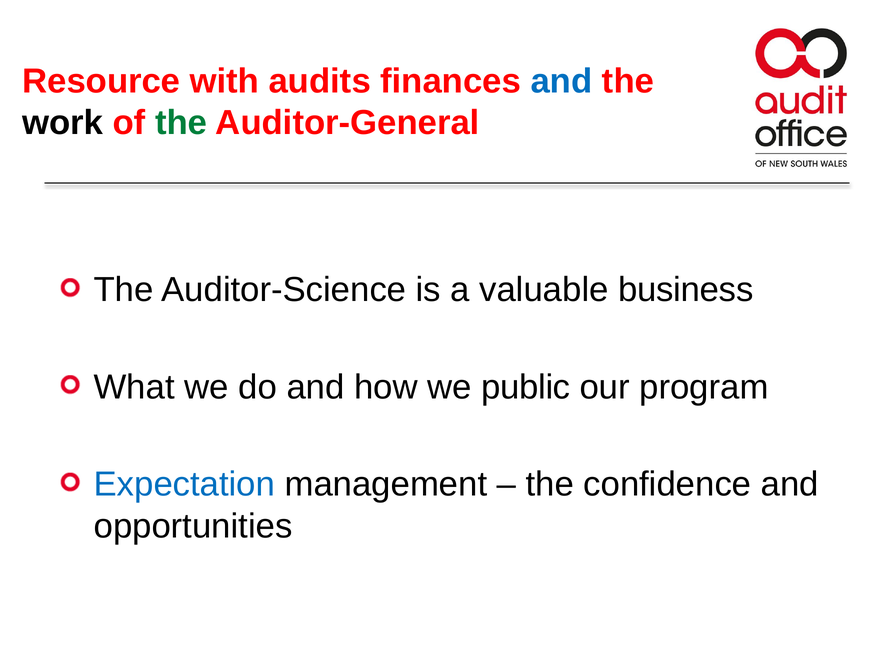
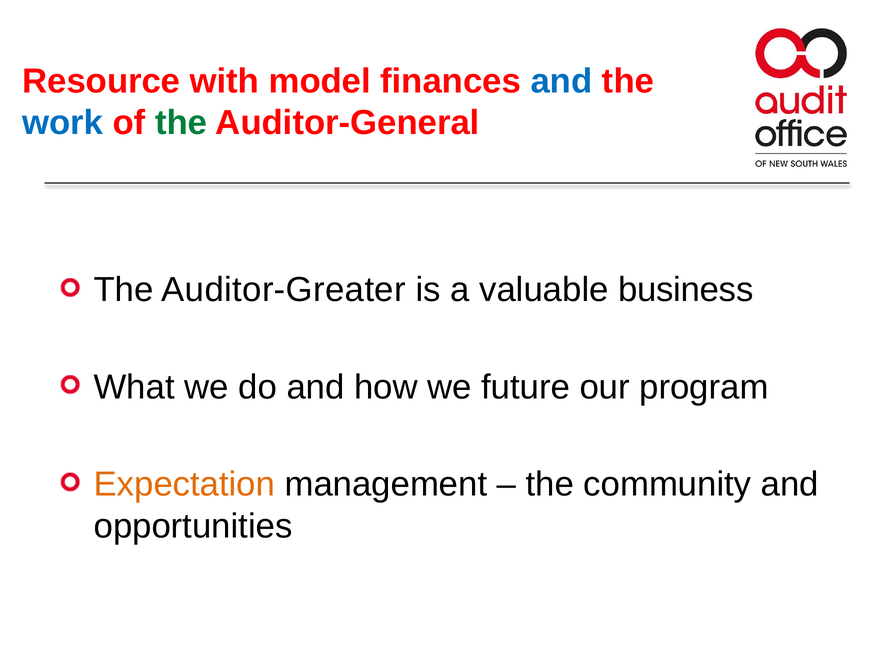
audits: audits -> model (320, 81)
work colour: black -> blue (63, 123)
Auditor-Science: Auditor-Science -> Auditor-Greater (284, 290)
public: public -> future (526, 387)
Expectation colour: blue -> orange (184, 485)
confidence: confidence -> community (667, 485)
